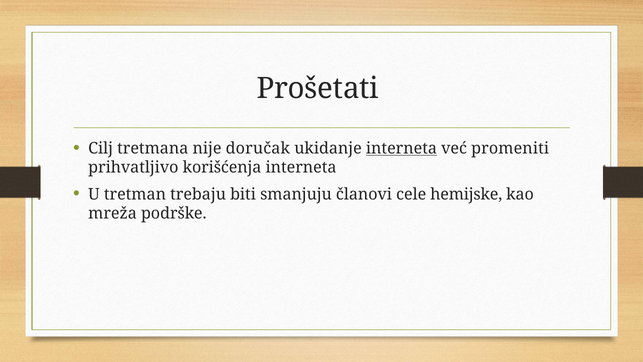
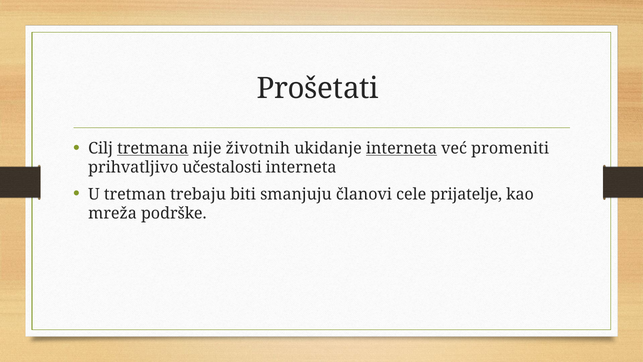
tretmana underline: none -> present (153, 148)
doručak: doručak -> životnih (258, 148)
korišćenja: korišćenja -> učestalosti (222, 168)
hemijske: hemijske -> prijatelje (466, 194)
